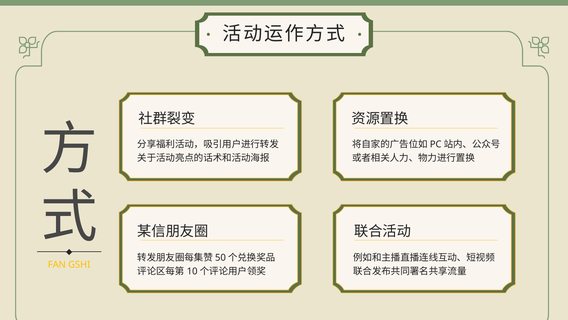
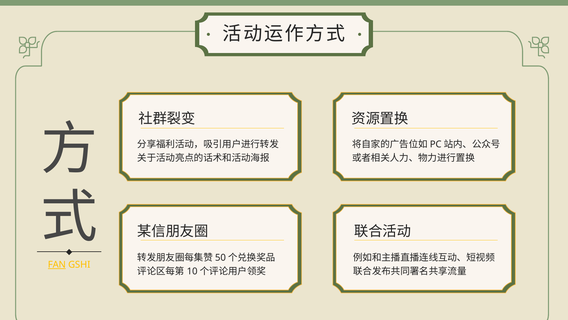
FAN underline: none -> present (57, 264)
